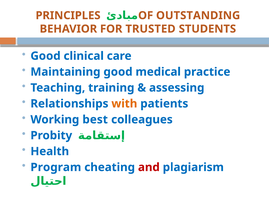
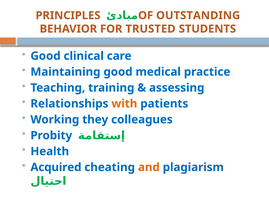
best: best -> they (95, 120)
Program: Program -> Acquired (56, 168)
and colour: red -> orange (149, 168)
